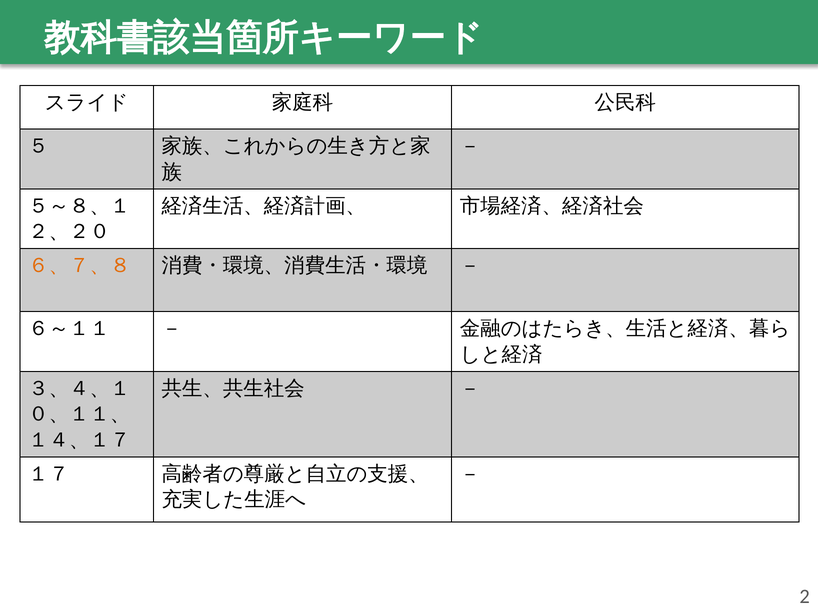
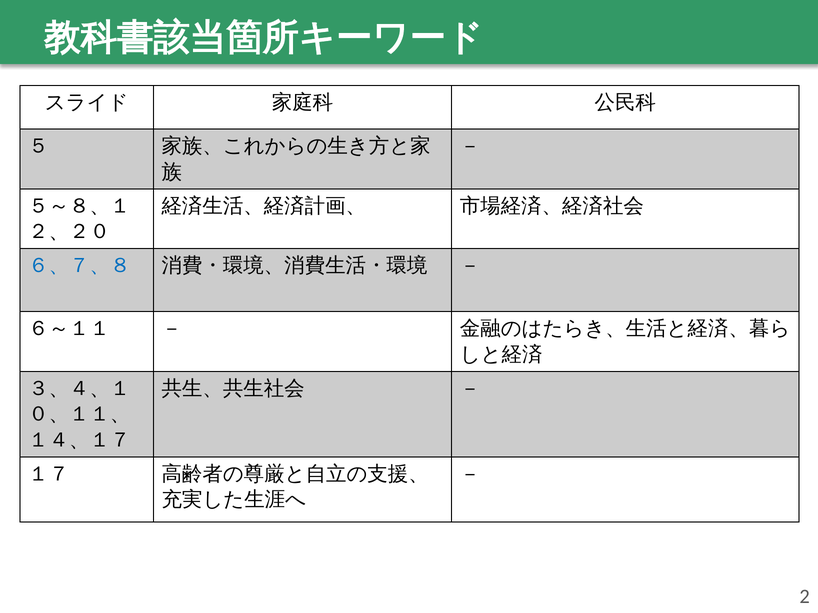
６、７、８ colour: orange -> blue (79, 266)
